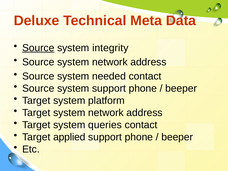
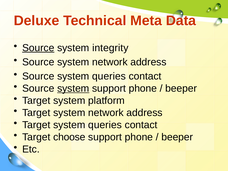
Source system needed: needed -> queries (109, 76)
system underline: none -> present (73, 88)
applied: applied -> choose (69, 137)
